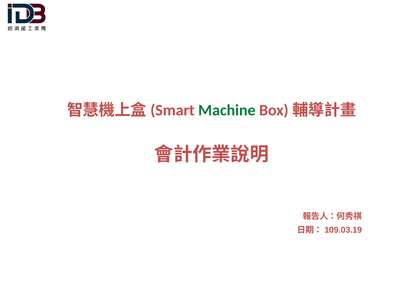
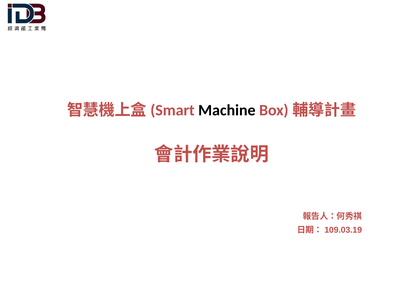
Machine colour: green -> black (227, 110)
